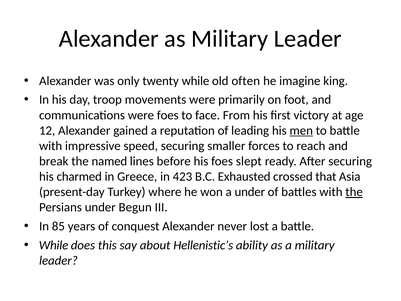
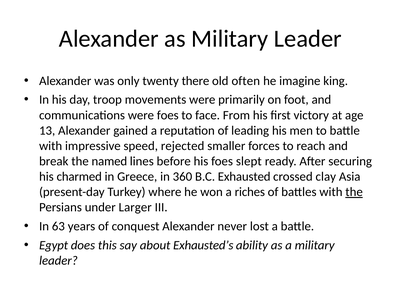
twenty while: while -> there (196, 81)
12: 12 -> 13 (47, 130)
men underline: present -> none (301, 130)
speed securing: securing -> rejected (183, 146)
423: 423 -> 360 (182, 176)
that: that -> clay (326, 176)
a under: under -> riches (250, 192)
Begun: Begun -> Larger (135, 207)
85: 85 -> 63 (58, 226)
While: While -> Egypt (54, 245)
Hellenistic’s: Hellenistic’s -> Exhausted’s (203, 245)
